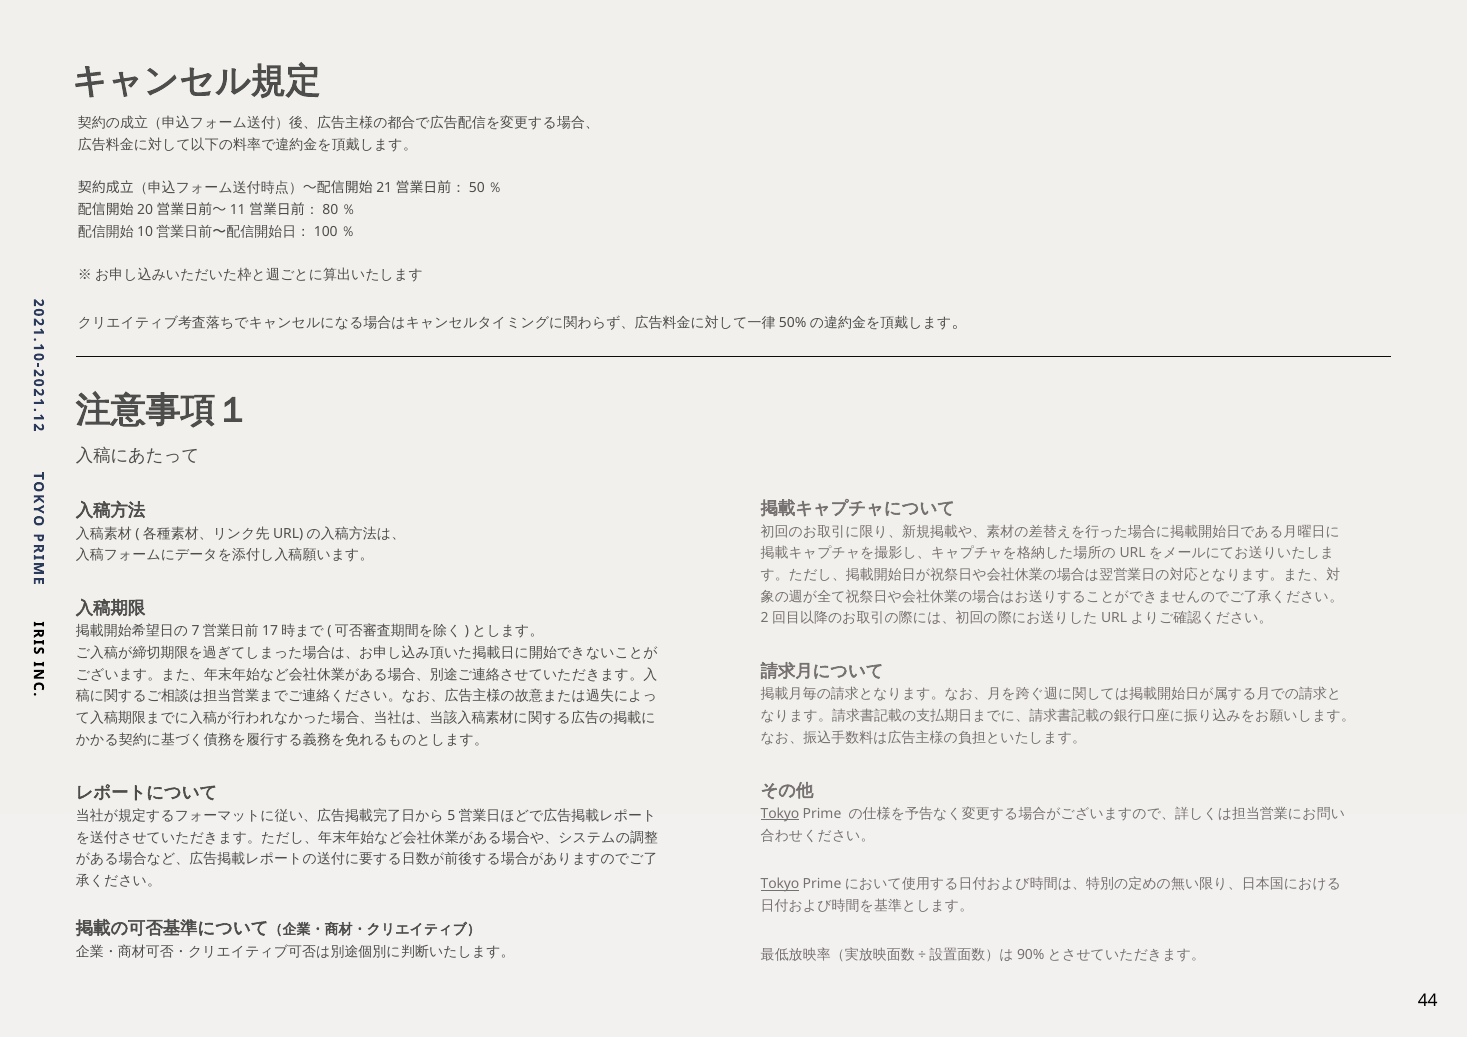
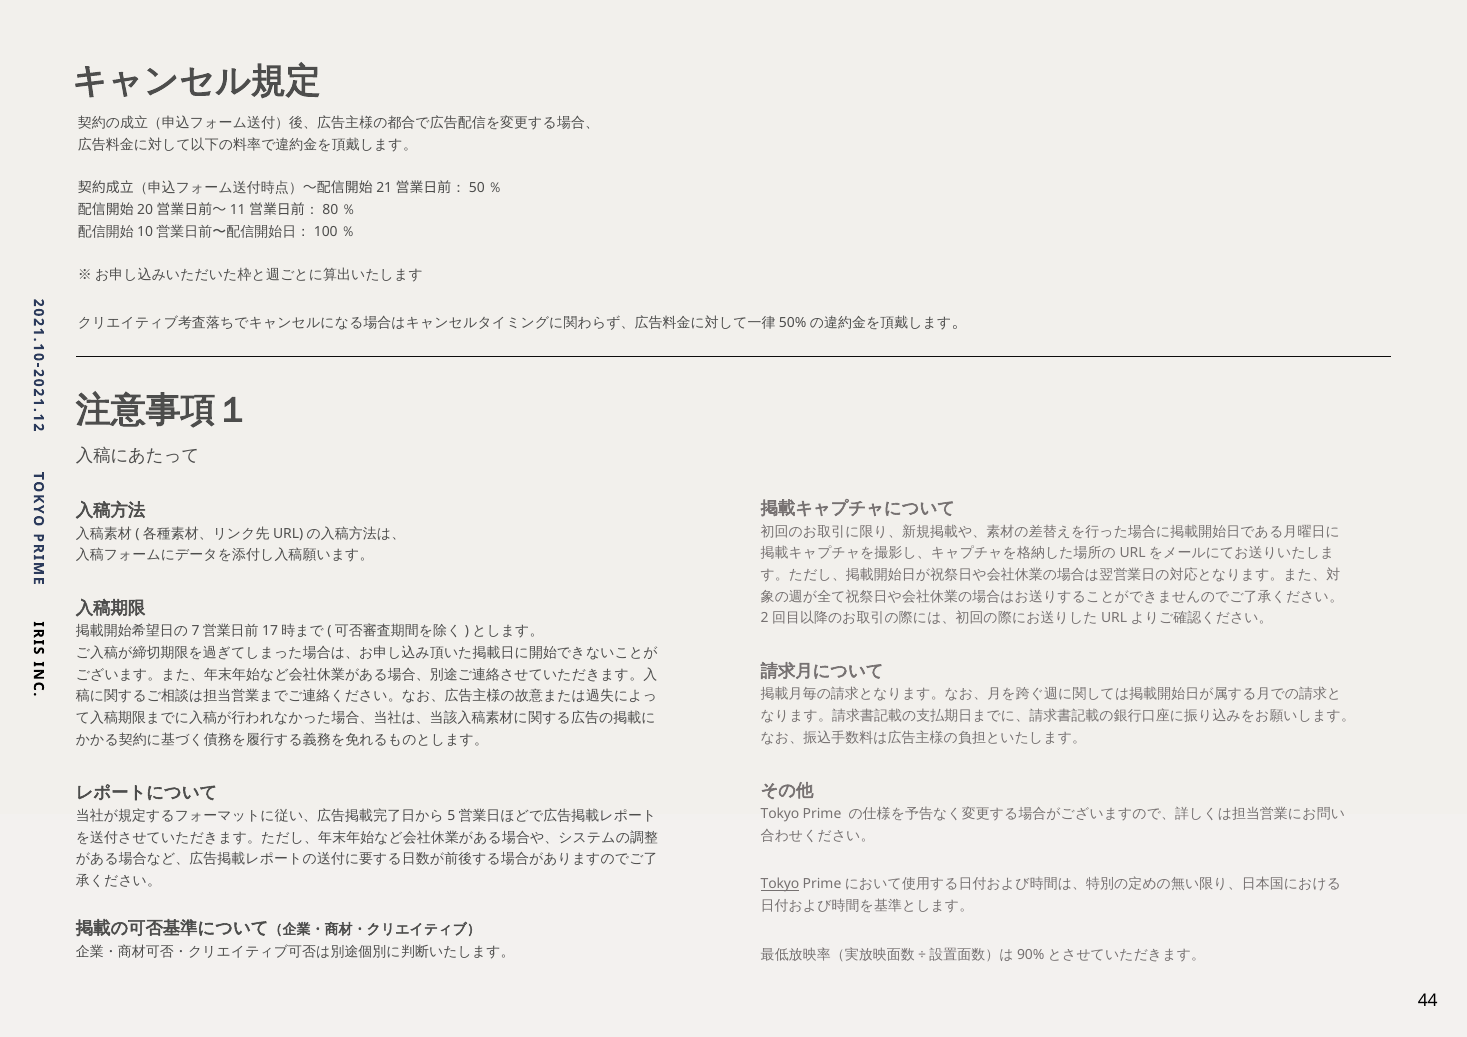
Tokyo underline: present -> none (780, 814)
